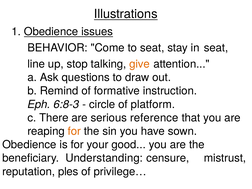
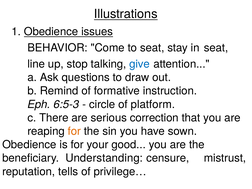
give colour: orange -> blue (140, 64)
6:8-3: 6:8-3 -> 6:5-3 (66, 104)
reference: reference -> correction (154, 118)
ples: ples -> tells (68, 172)
